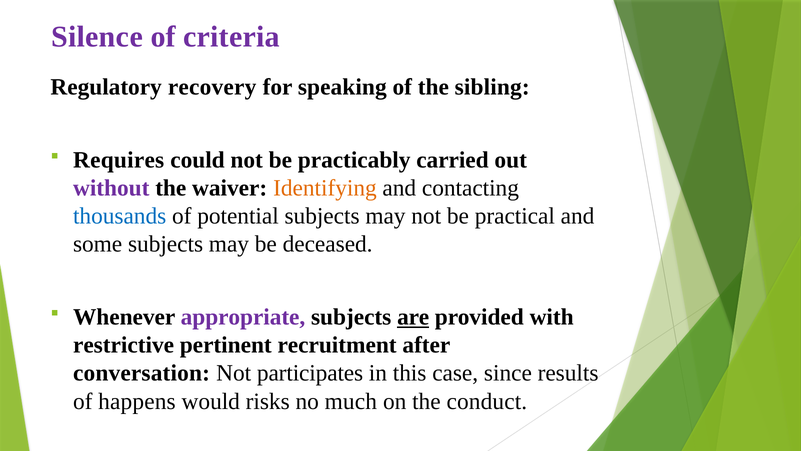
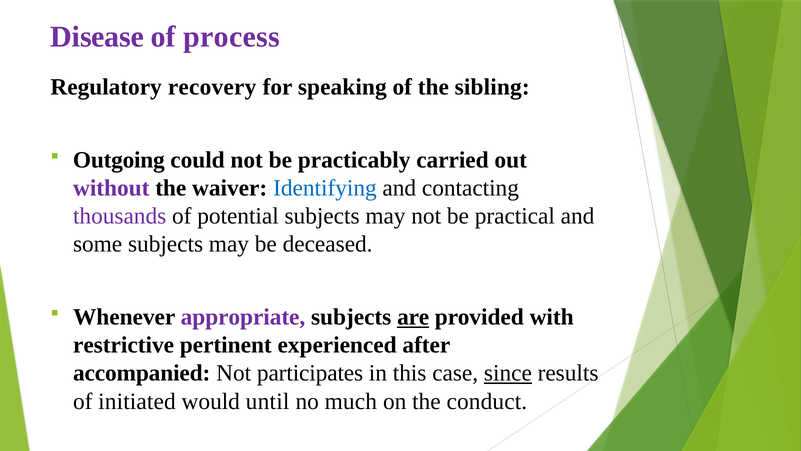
Silence: Silence -> Disease (97, 37)
criteria: criteria -> process (232, 37)
Requires: Requires -> Outgoing (119, 160)
Identifying colour: orange -> blue (325, 188)
thousands colour: blue -> purple (120, 216)
recruitment: recruitment -> experienced (337, 345)
conversation: conversation -> accompanied (142, 373)
since underline: none -> present (508, 373)
happens: happens -> initiated (137, 401)
risks: risks -> until (268, 401)
